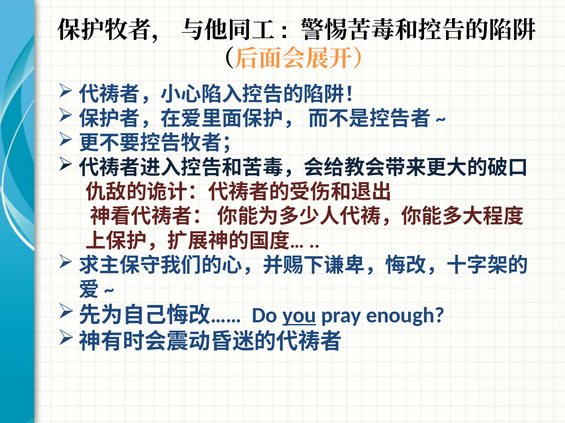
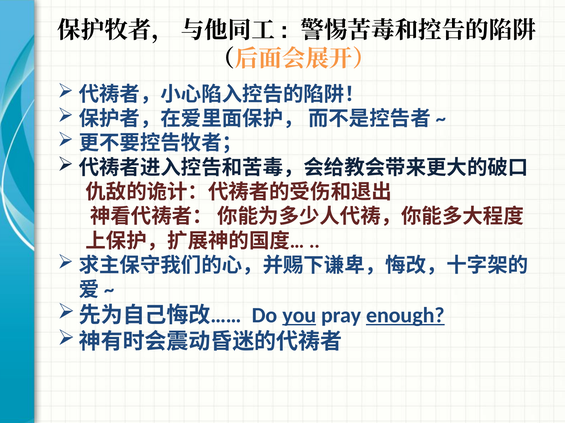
enough underline: none -> present (405, 316)
